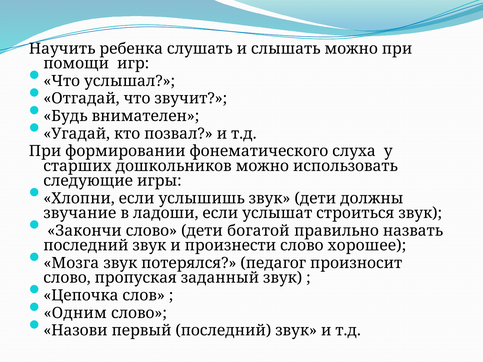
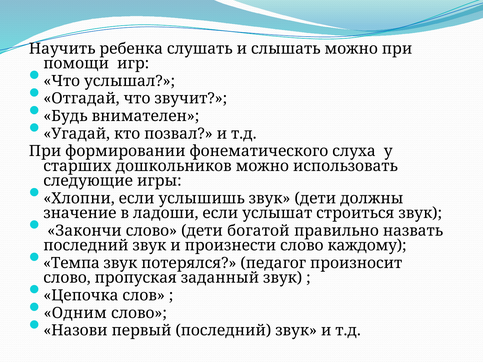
звучание: звучание -> значение (80, 213)
хорошее: хорошее -> каждому (367, 246)
Мозга: Мозга -> Темпа (71, 263)
